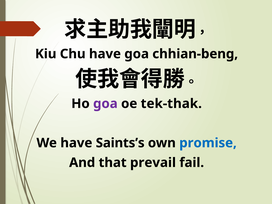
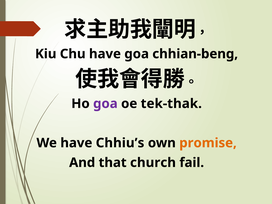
Saints’s: Saints’s -> Chhiu’s (120, 143)
promise colour: blue -> orange (208, 143)
prevail: prevail -> church (153, 163)
